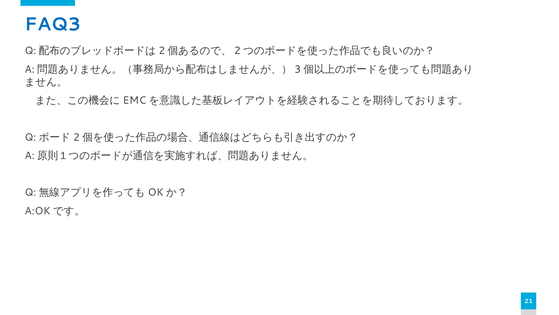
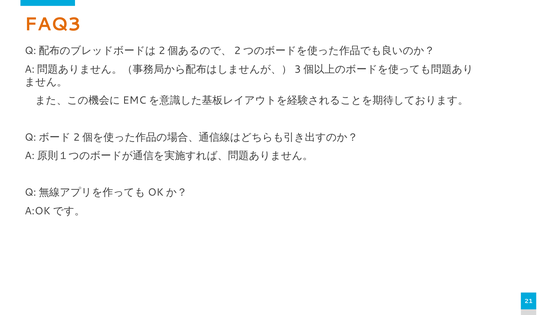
FAQ3 colour: blue -> orange (53, 24)
